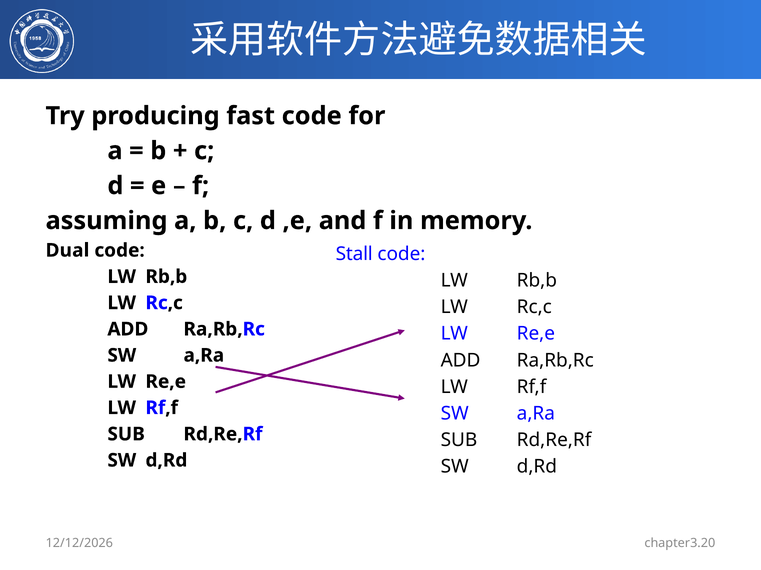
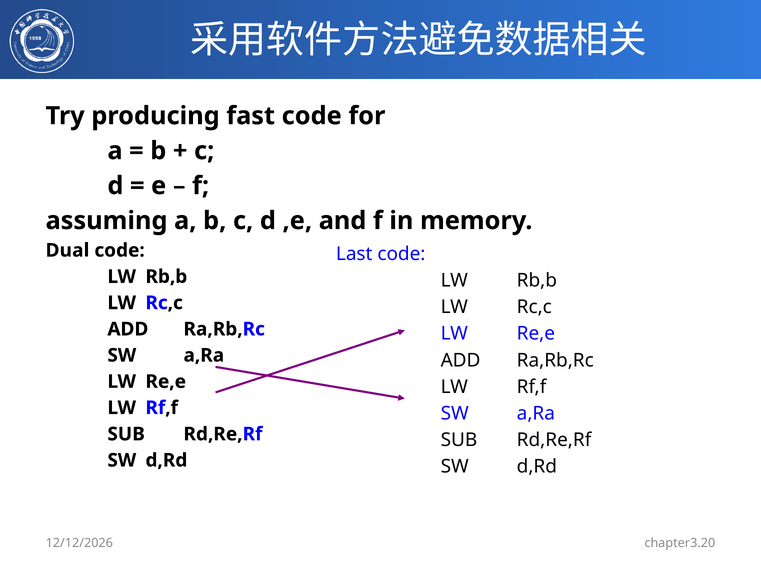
Stall: Stall -> Last (354, 254)
